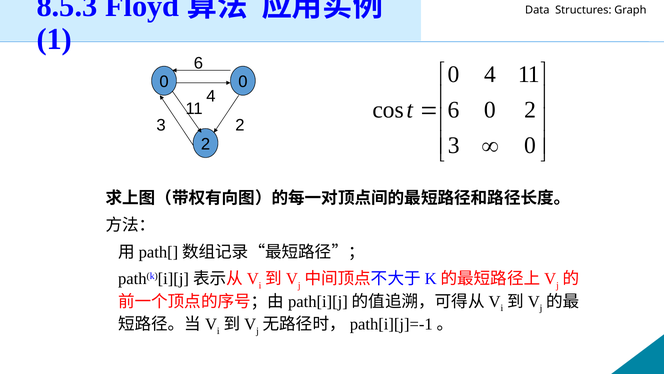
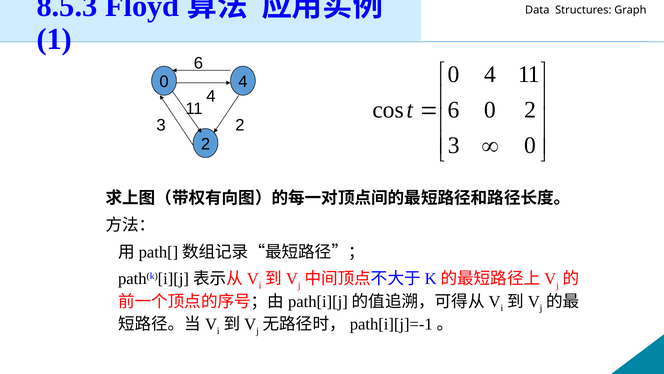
0 0: 0 -> 4 (243, 82)
